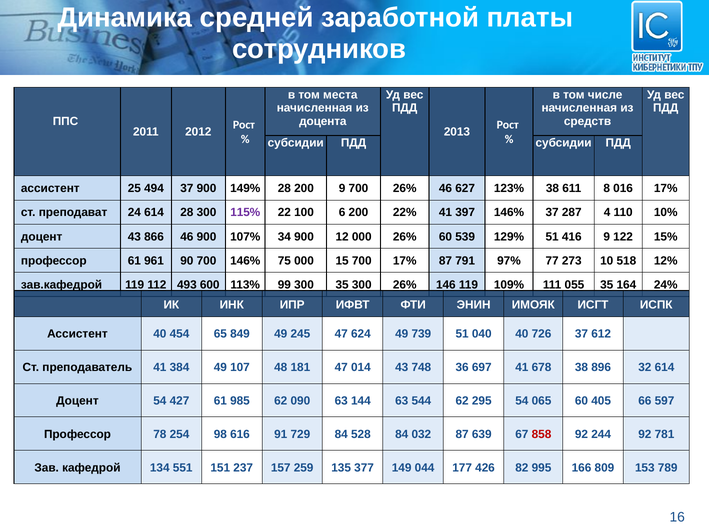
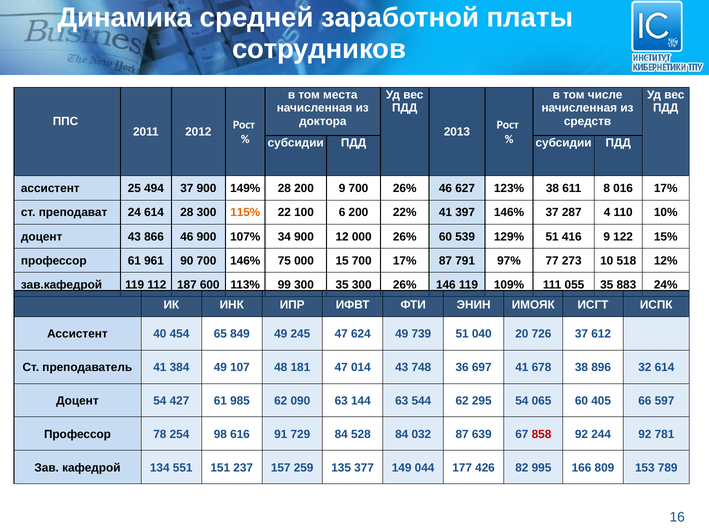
доцента: доцента -> доктора (323, 121)
115% colour: purple -> orange (245, 212)
493: 493 -> 187 (187, 285)
164: 164 -> 883 (626, 285)
040 40: 40 -> 20 (522, 334)
